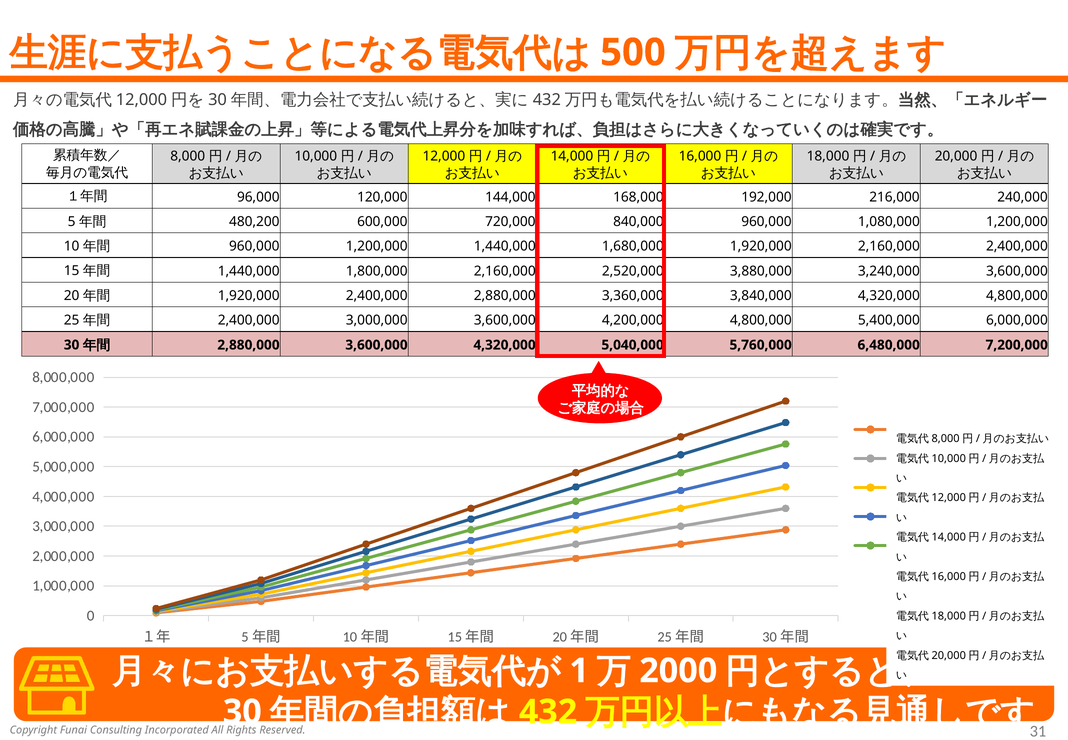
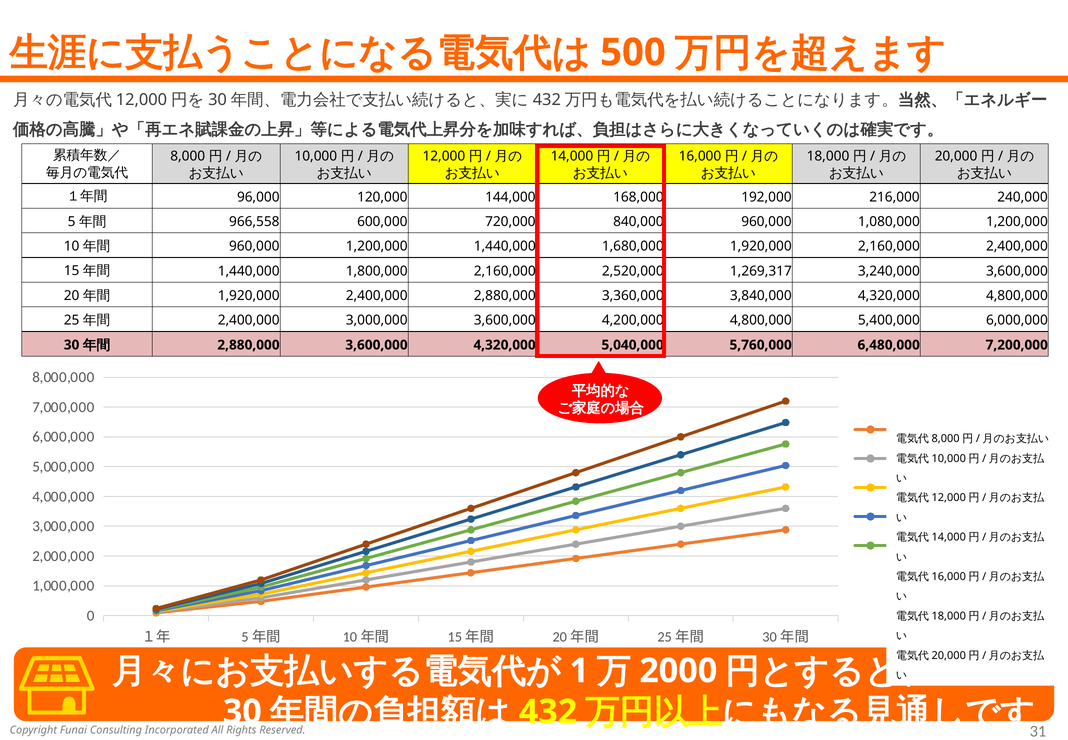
480,200: 480,200 -> 966,558 (254, 221)
3,880,000: 3,880,000 -> 1,269,317 (761, 271)
